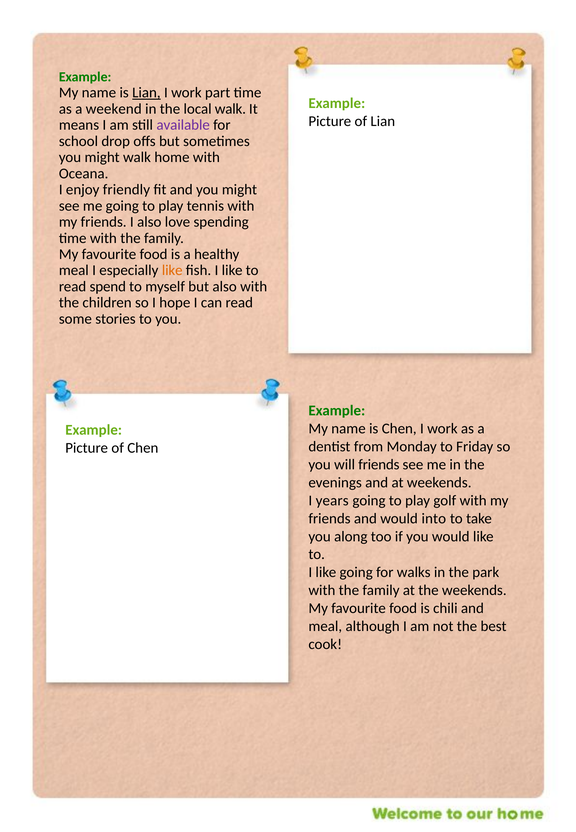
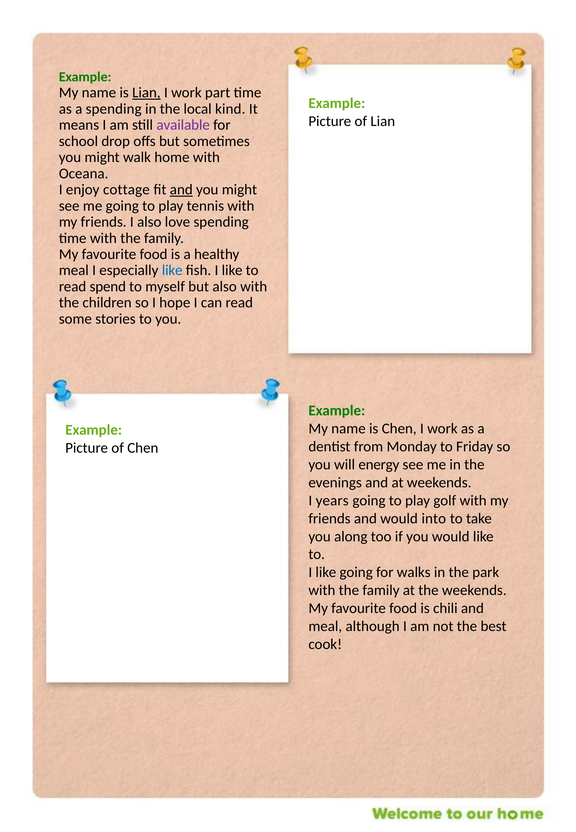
a weekend: weekend -> spending (114, 109)
local walk: walk -> kind (230, 109)
friendly: friendly -> cottage (126, 190)
and underline: none -> present (181, 190)
like colour: orange -> blue (172, 270)
will friends: friends -> energy (379, 464)
